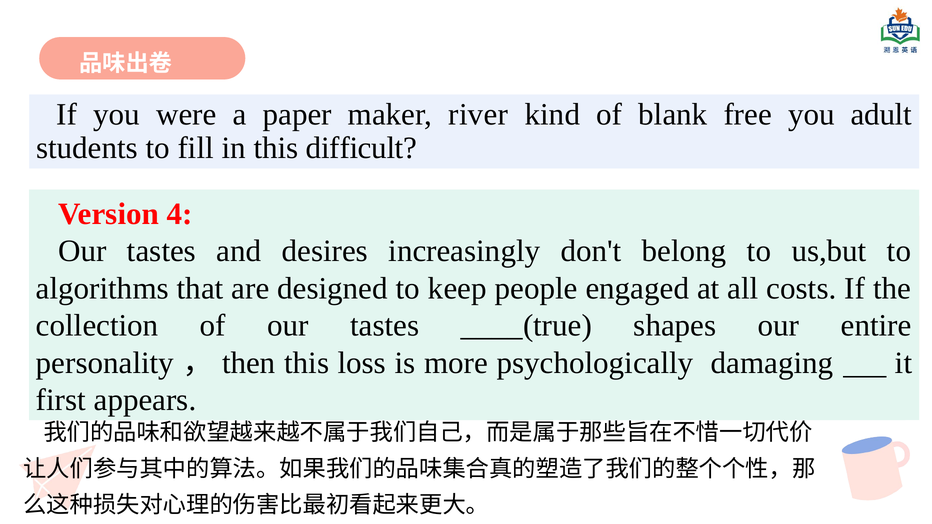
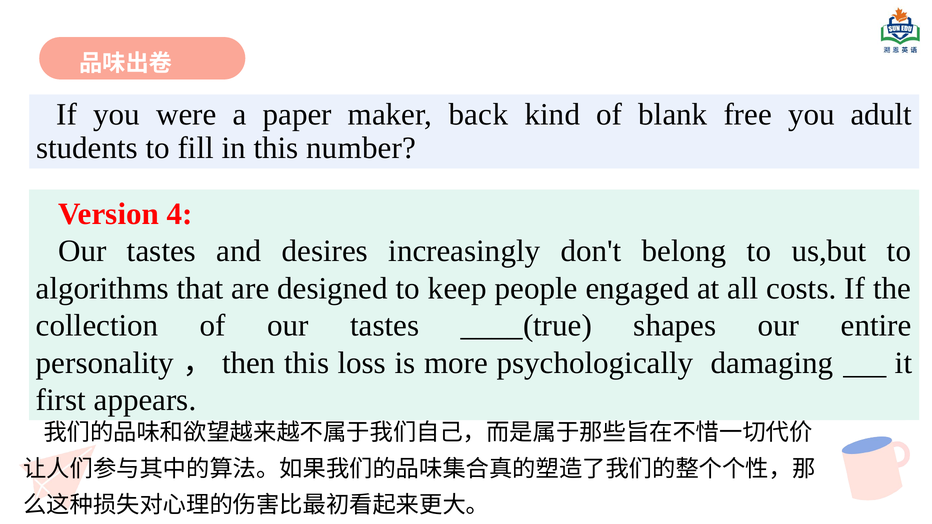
river: river -> back (478, 115)
difficult: difficult -> number (361, 148)
